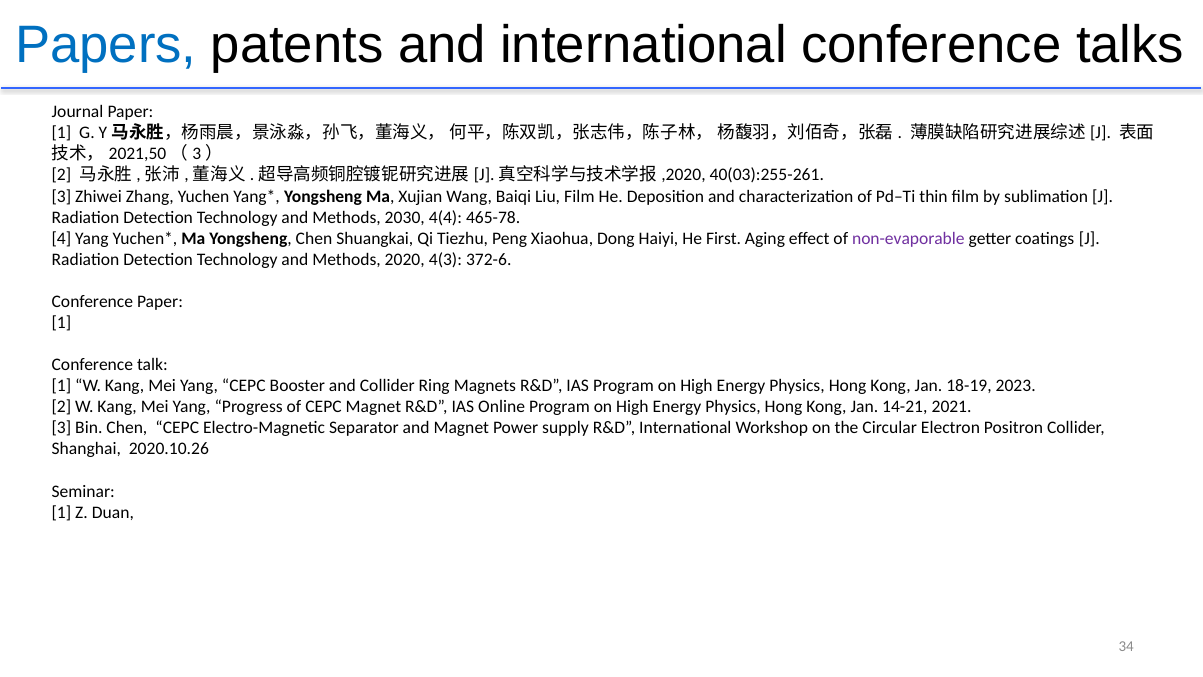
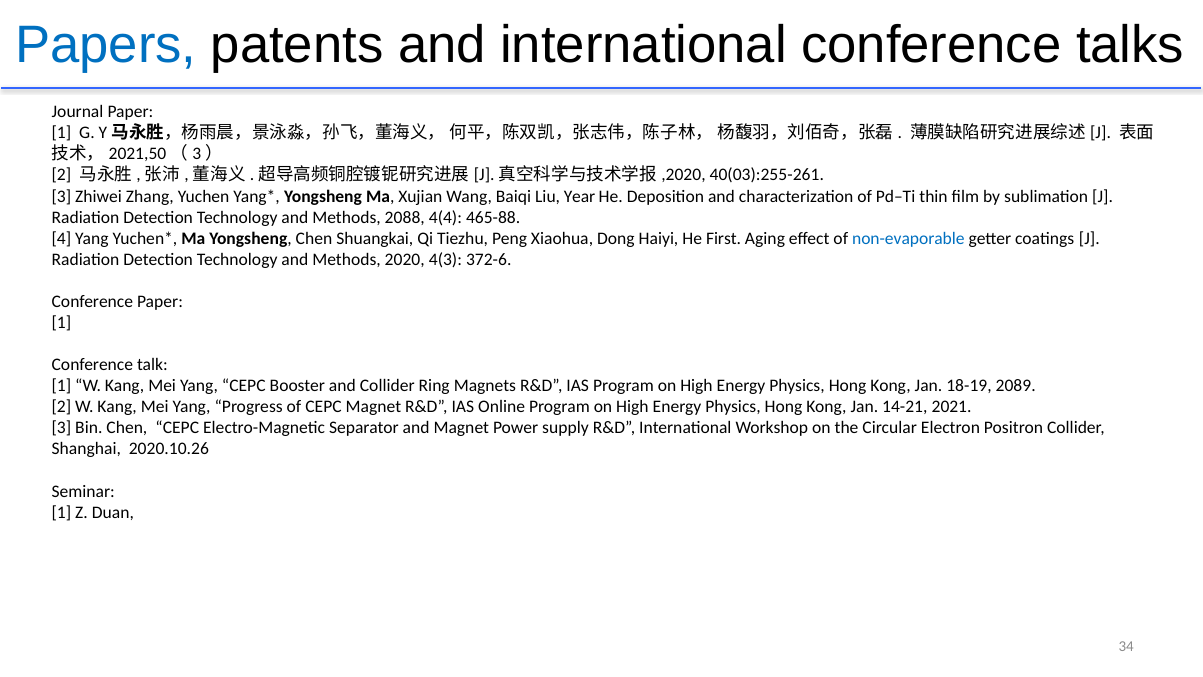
Liu Film: Film -> Year (579, 196)
2030: 2030 -> 2088 (405, 217)
465-78: 465-78 -> 465-88 (493, 217)
non-evaporable colour: purple -> blue (908, 238)
2023: 2023 -> 2089 (1016, 386)
